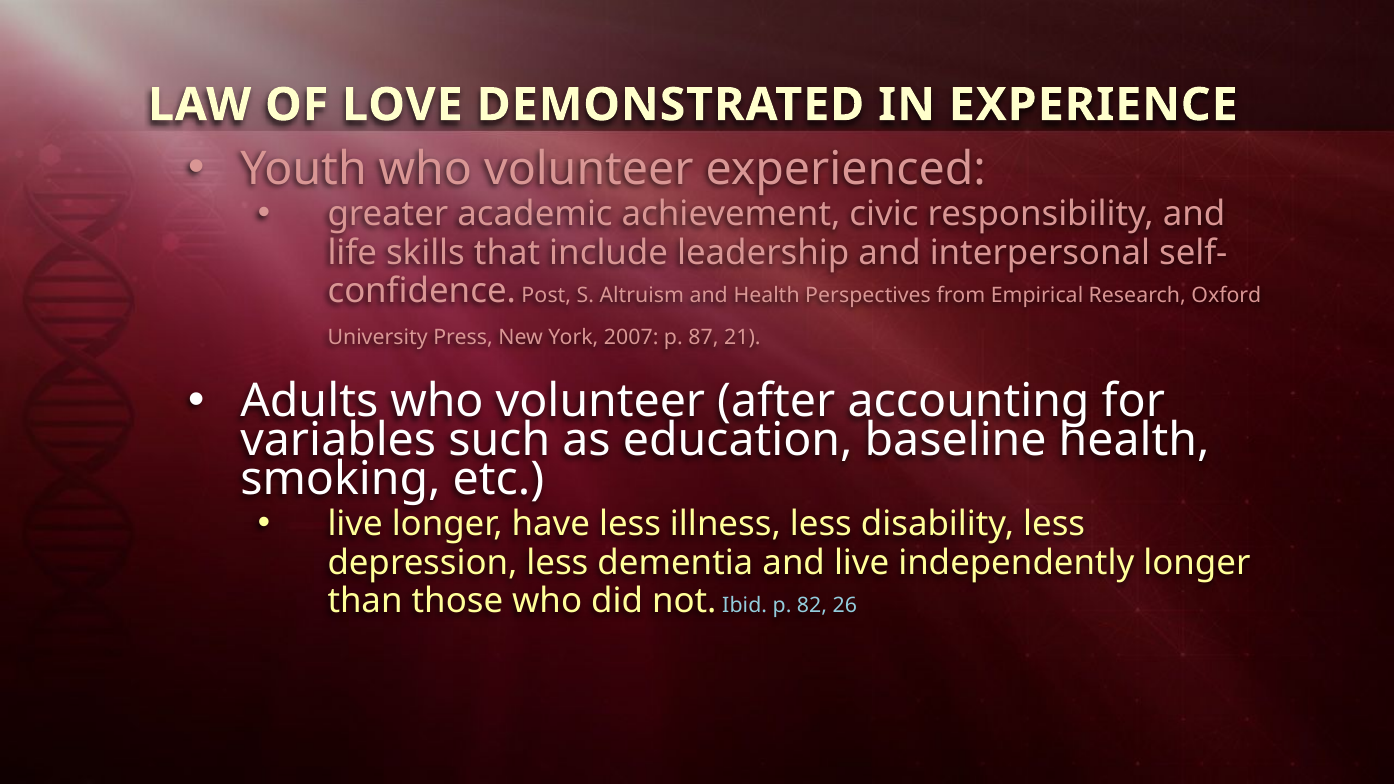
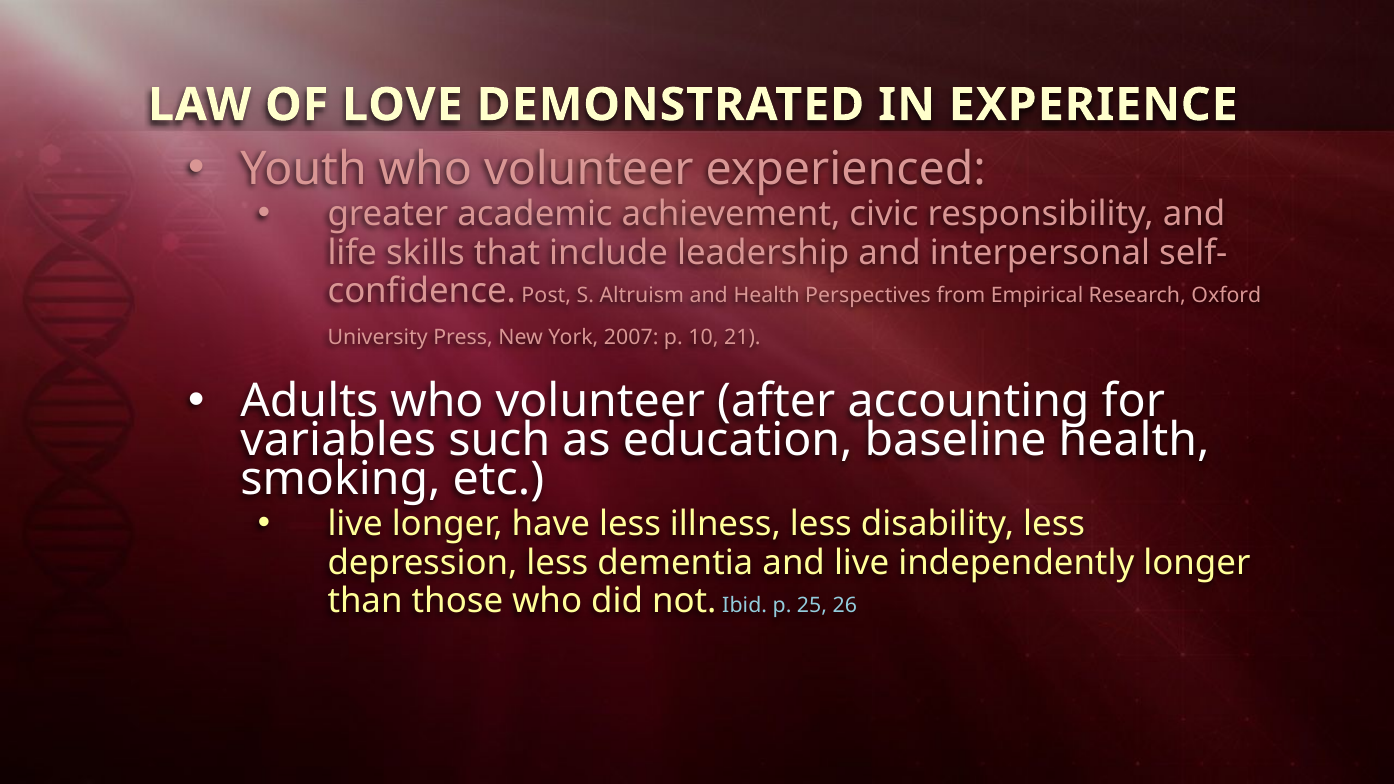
87: 87 -> 10 (703, 337)
82: 82 -> 25 (812, 606)
